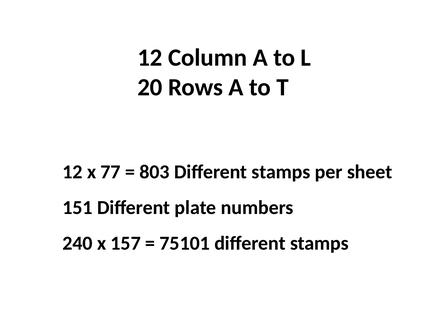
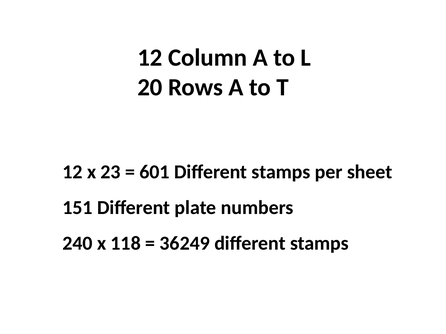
77: 77 -> 23 (111, 172)
803: 803 -> 601 (155, 172)
157: 157 -> 118 (126, 244)
75101: 75101 -> 36249 (185, 244)
